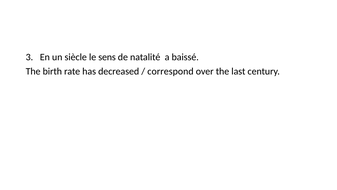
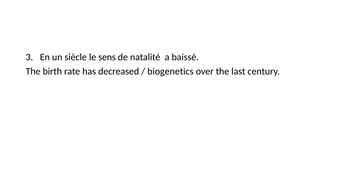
correspond: correspond -> biogenetics (170, 71)
